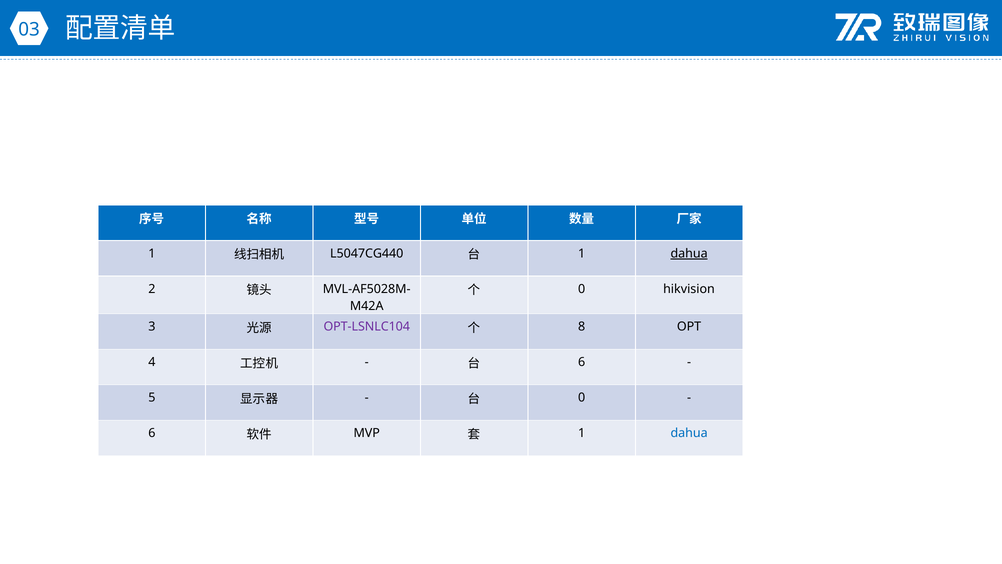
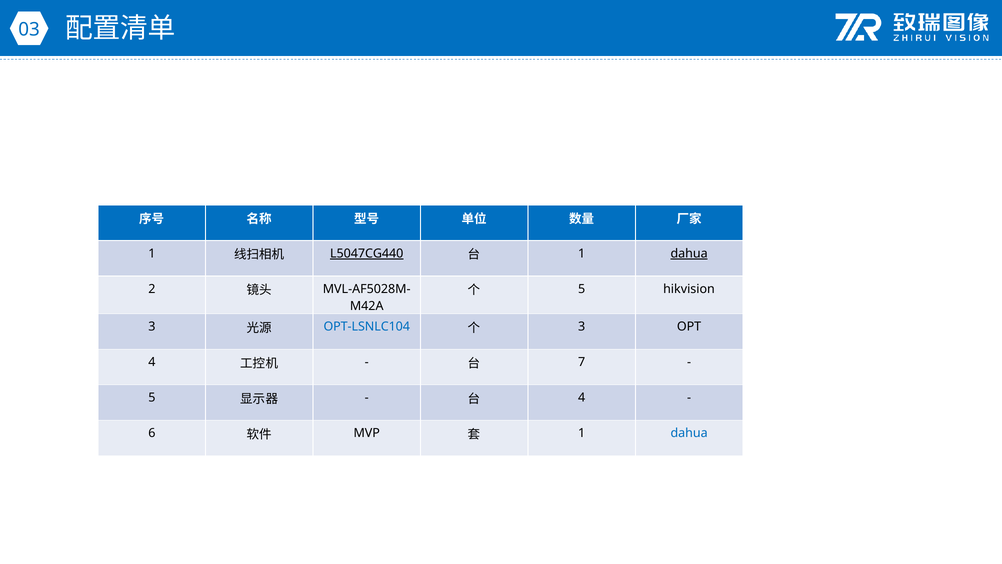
L5047CG440 underline: none -> present (367, 253)
0: 0 -> 5 (582, 289)
OPT-LSNLC104 colour: purple -> blue (367, 327)
8: 8 -> 3 (582, 327)
6: 6 -> 7 (582, 362)
0: 0 -> 4 (582, 398)
